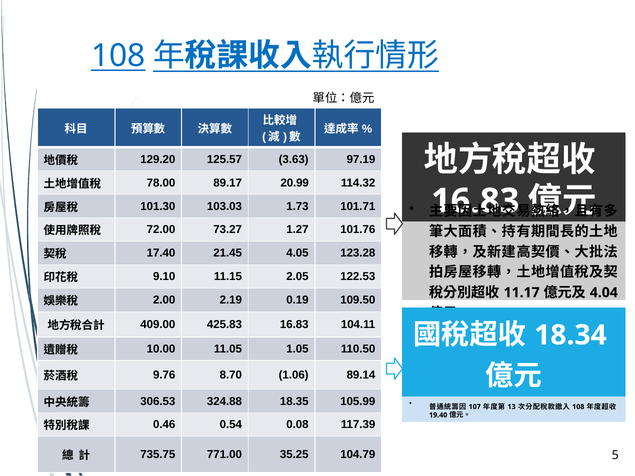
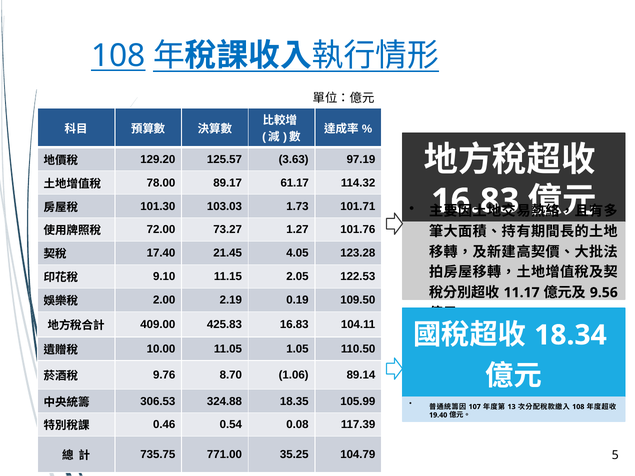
20.99: 20.99 -> 61.17 (295, 183)
4.04: 4.04 -> 9.56 (604, 293)
